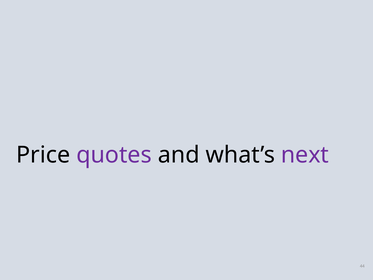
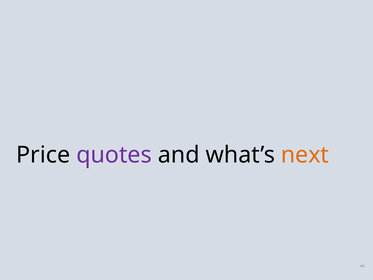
next colour: purple -> orange (305, 155)
